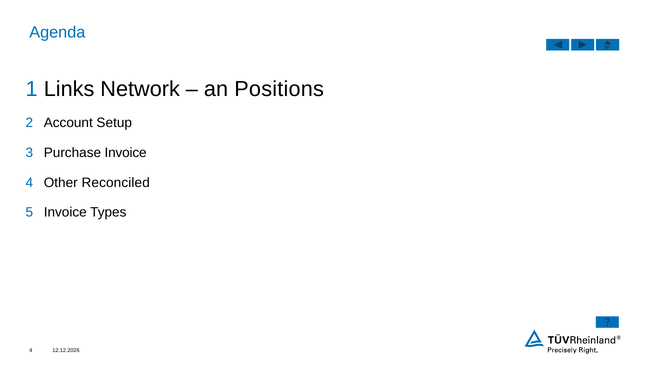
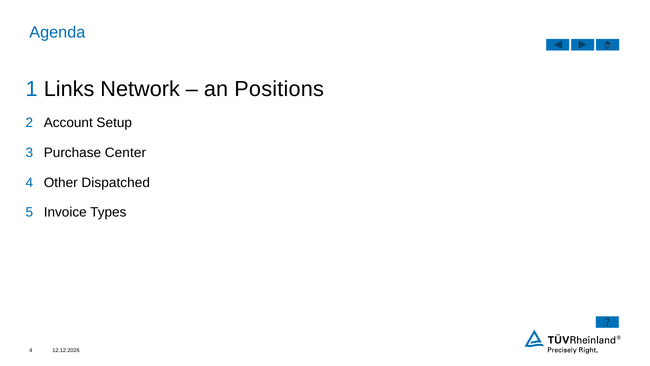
Purchase Invoice: Invoice -> Center (125, 153)
Reconciled: Reconciled -> Dispatched (116, 183)
